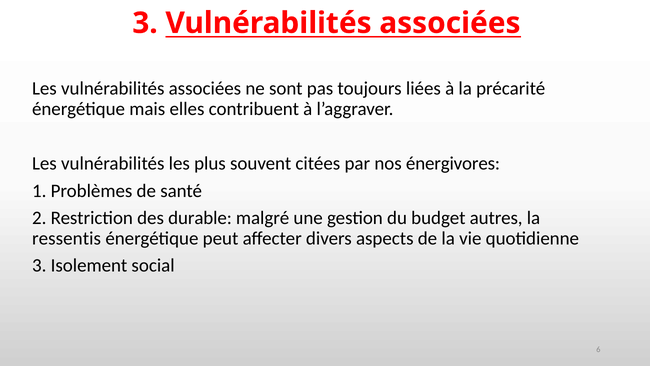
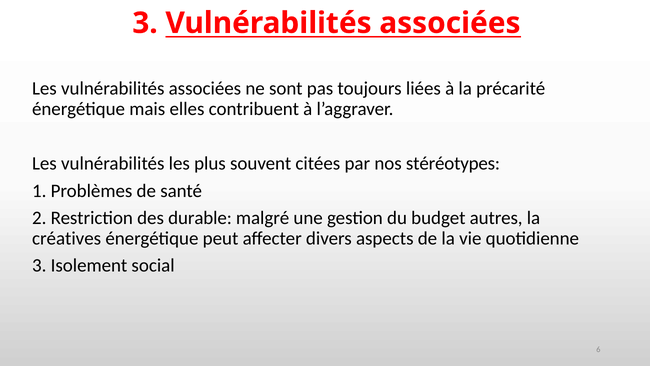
énergivores: énergivores -> stéréotypes (453, 163)
ressentis: ressentis -> créatives (67, 238)
